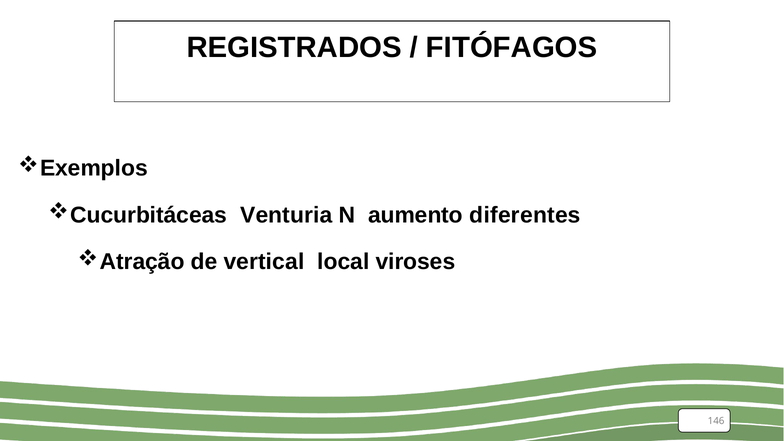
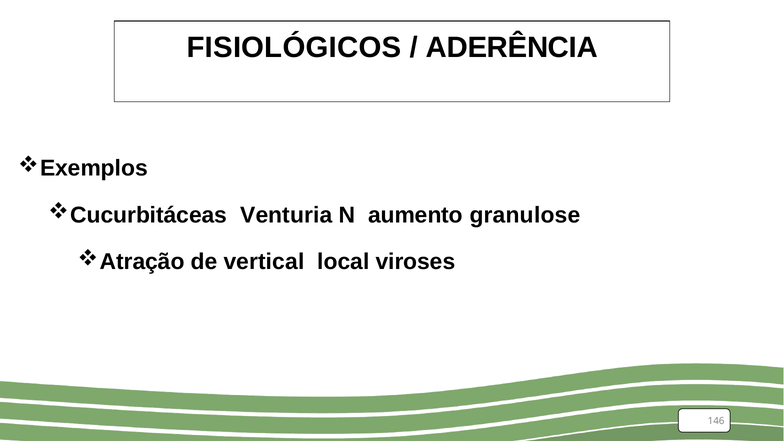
REGISTRADOS: REGISTRADOS -> FISIOLÓGICOS (294, 48)
FITÓFAGOS: FITÓFAGOS -> ADERÊNCIA (512, 48)
diferentes: diferentes -> granulose (525, 215)
